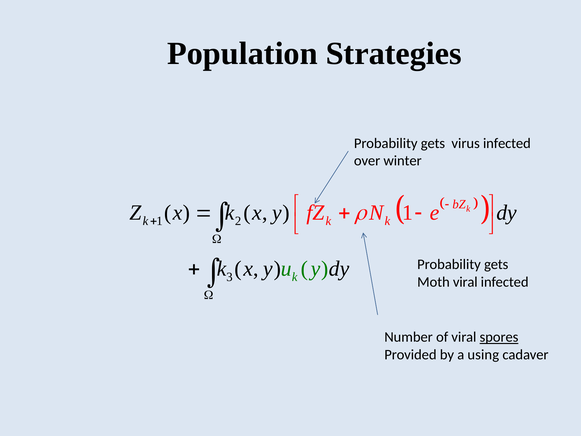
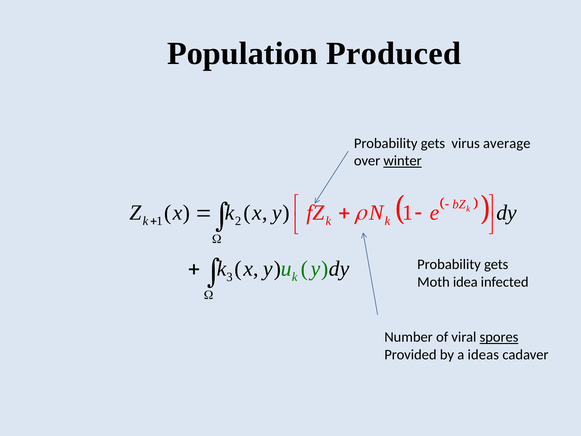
Strategies: Strategies -> Produced (394, 54)
virus infected: infected -> average (507, 143)
winter underline: none -> present (403, 161)
Moth viral: viral -> idea (465, 282)
using: using -> ideas (483, 354)
